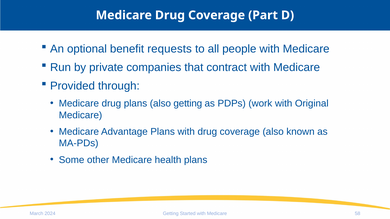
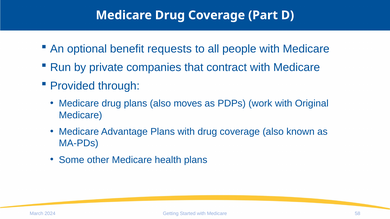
also getting: getting -> moves (188, 104)
